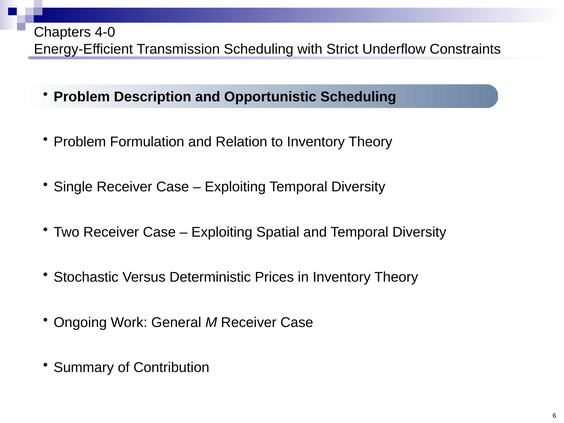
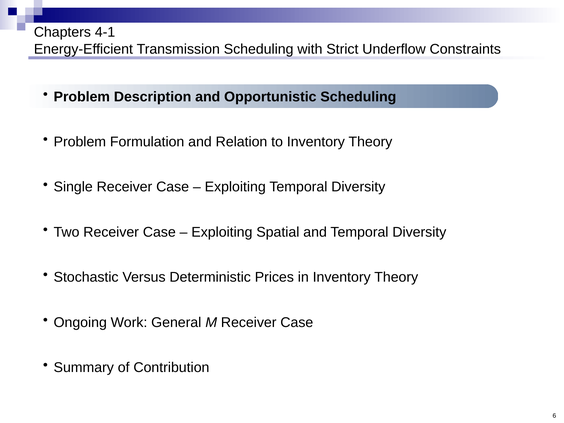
4-0: 4-0 -> 4-1 (105, 32)
